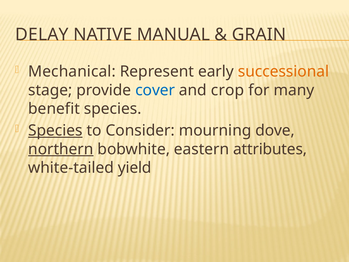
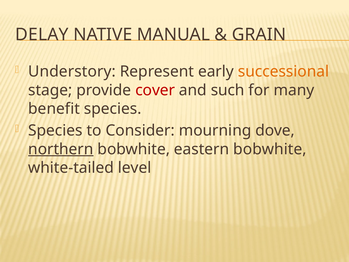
Mechanical: Mechanical -> Understory (72, 71)
cover colour: blue -> red (155, 90)
crop: crop -> such (228, 90)
Species underline: present -> none (55, 130)
eastern attributes: attributes -> bobwhite (270, 149)
yield: yield -> level (135, 168)
